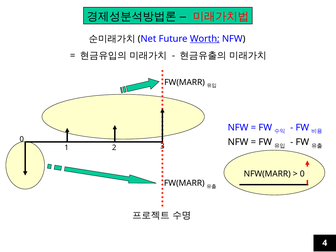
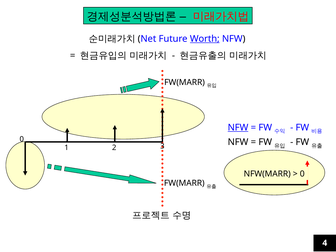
NFW underline: none -> present (238, 127)
